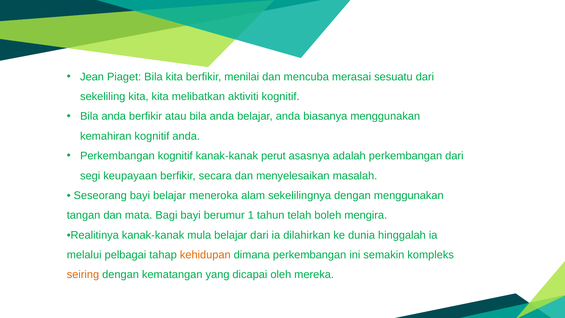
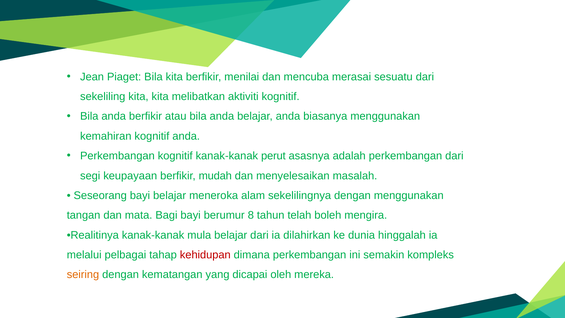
secara: secara -> mudah (215, 176)
1: 1 -> 8 (251, 215)
kehidupan colour: orange -> red (205, 255)
